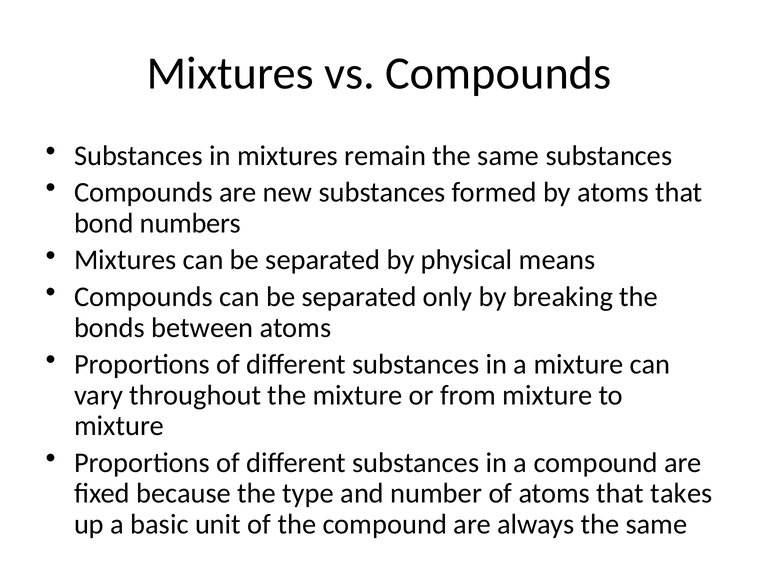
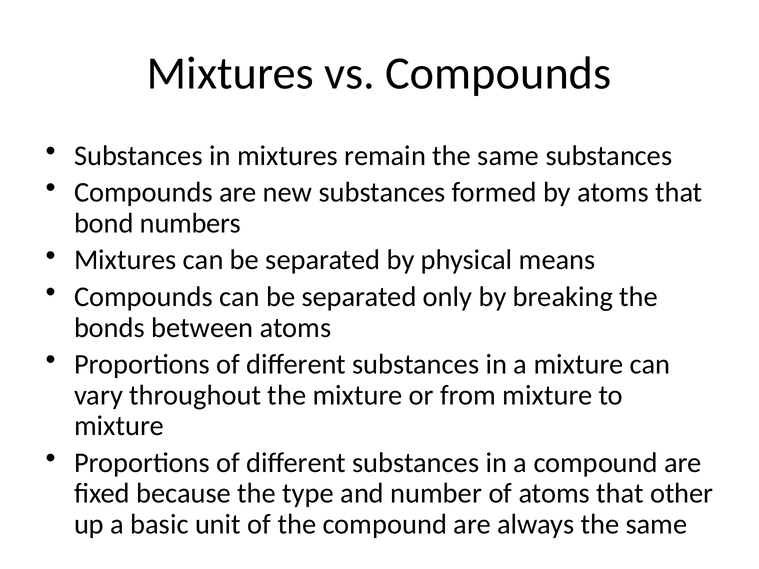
takes: takes -> other (682, 494)
